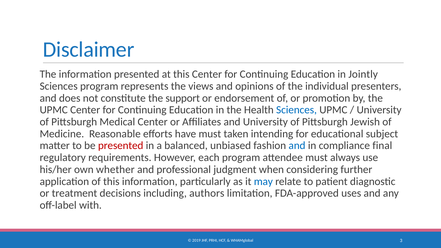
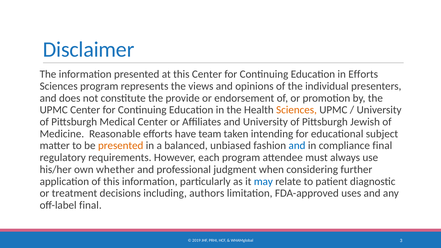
in Jointly: Jointly -> Efforts (363, 74)
support: support -> provide (183, 98)
Sciences colour: blue -> orange (297, 110)
have must: must -> team (210, 134)
presented colour: red -> orange (121, 146)
off-label with: with -> final (90, 205)
